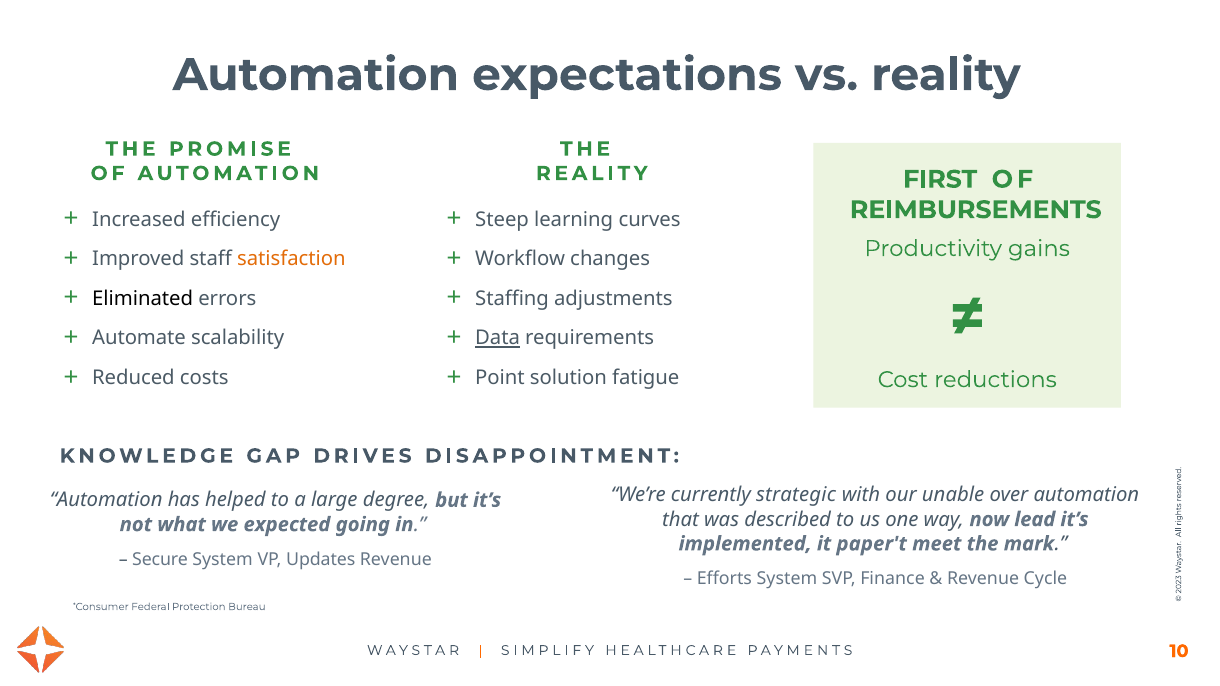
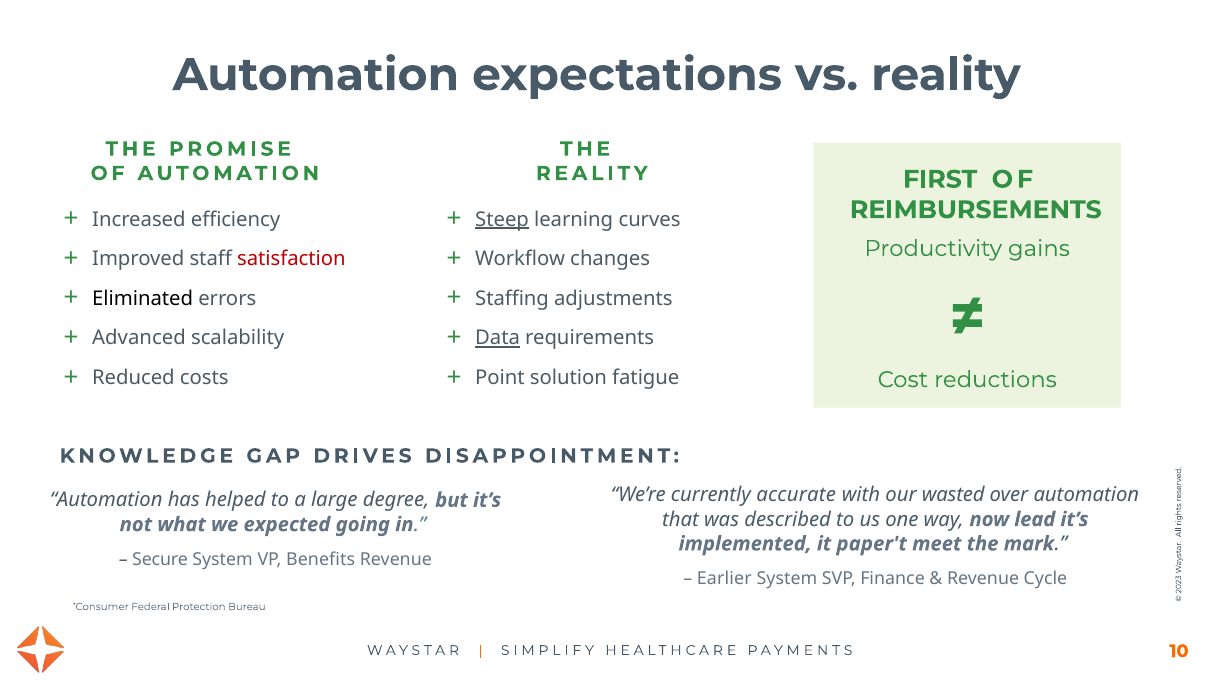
Steep underline: none -> present (502, 219)
satisfaction colour: orange -> red (291, 259)
Automate: Automate -> Advanced (139, 338)
strategic: strategic -> accurate (796, 495)
unable: unable -> wasted (953, 495)
Updates: Updates -> Benefits (321, 560)
Efforts: Efforts -> Earlier (724, 579)
